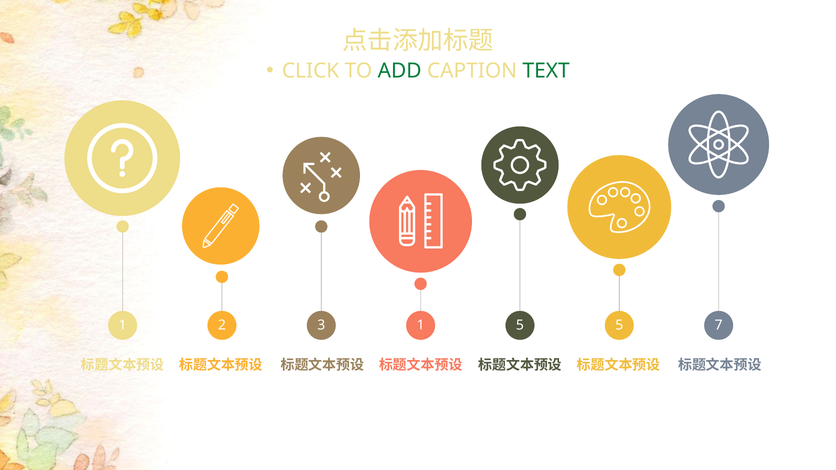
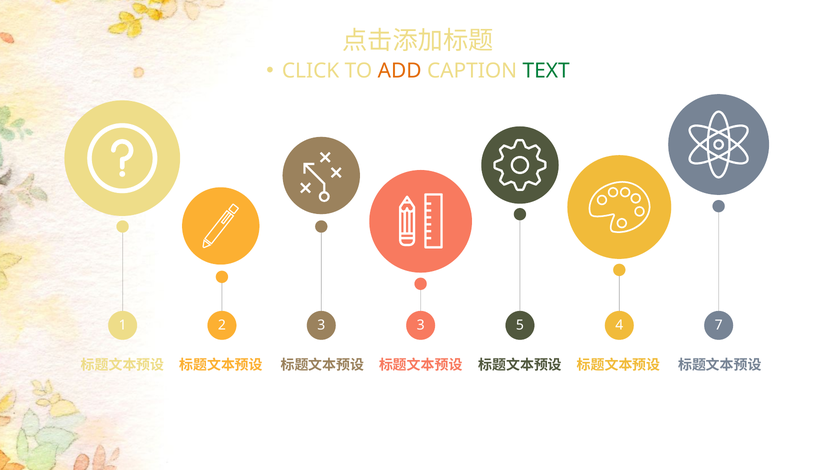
ADD colour: green -> orange (400, 71)
1 1: 1 -> 3 (421, 325)
5 5: 5 -> 4 (619, 325)
